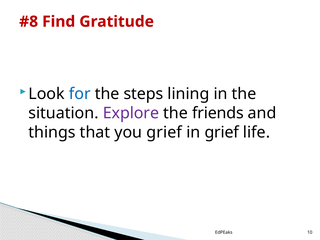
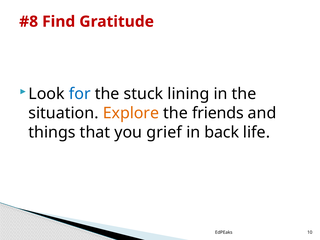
steps: steps -> stuck (143, 94)
Explore colour: purple -> orange (131, 113)
in grief: grief -> back (222, 132)
